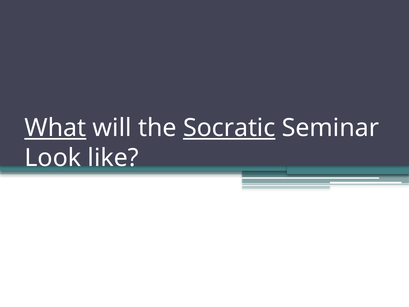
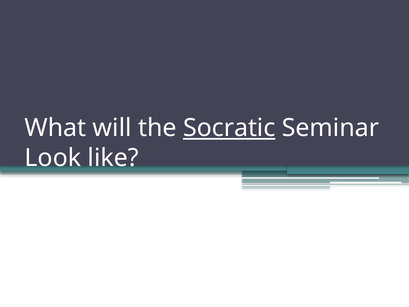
What underline: present -> none (55, 128)
